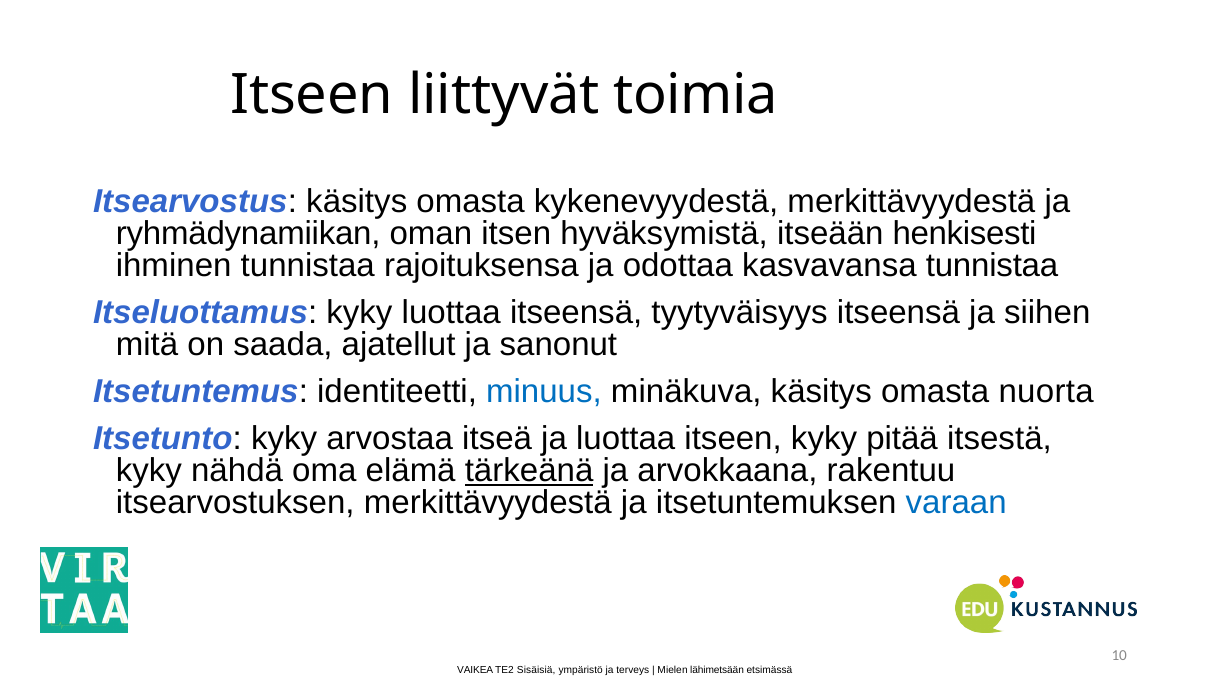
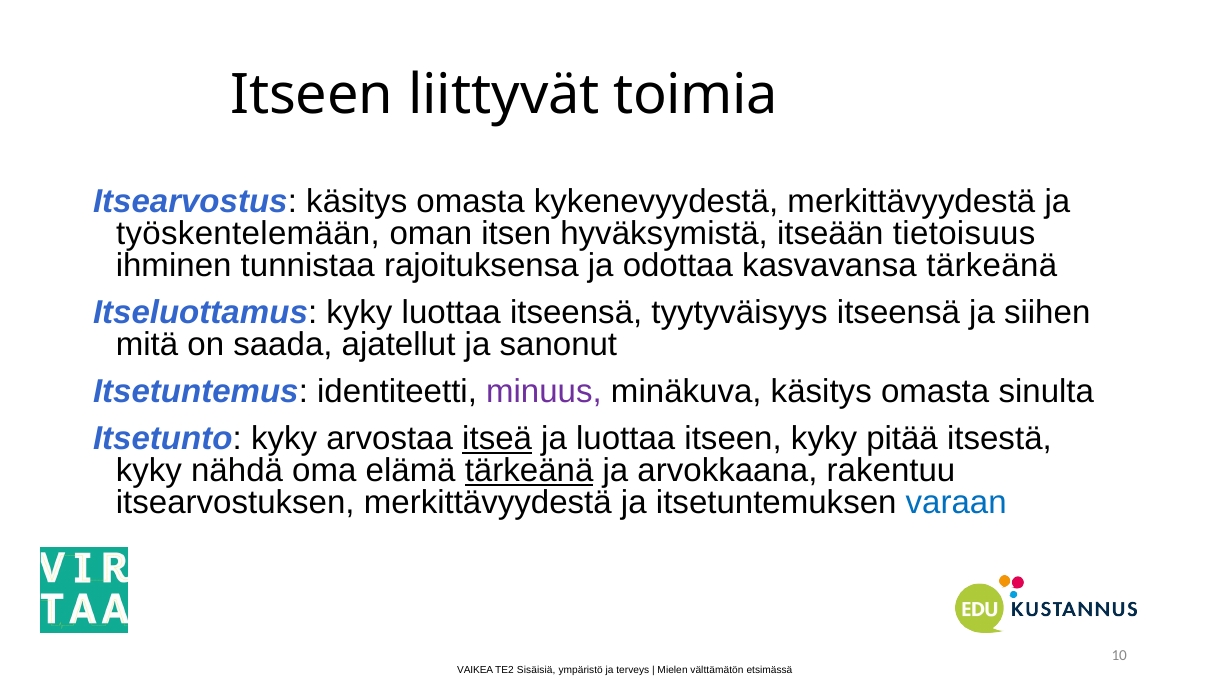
ryhmädynamiikan: ryhmädynamiikan -> työskentelemään (248, 234)
henkisesti: henkisesti -> tietoisuus (964, 234)
kasvavansa tunnistaa: tunnistaa -> tärkeänä (992, 265)
minuus colour: blue -> purple (544, 392)
nuorta: nuorta -> sinulta (1046, 392)
itseä underline: none -> present (497, 439)
lähimetsään: lähimetsään -> välttämätön (717, 670)
